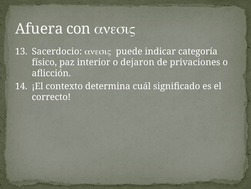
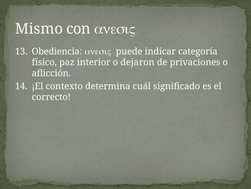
Afuera: Afuera -> Mismo (39, 29)
Sacerdocio: Sacerdocio -> Obediencia (57, 51)
